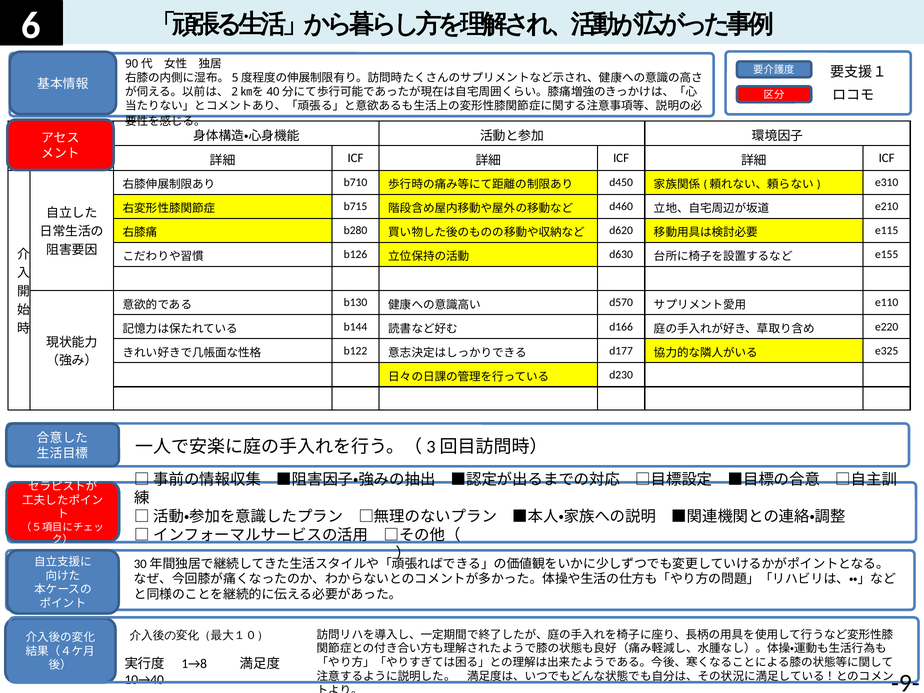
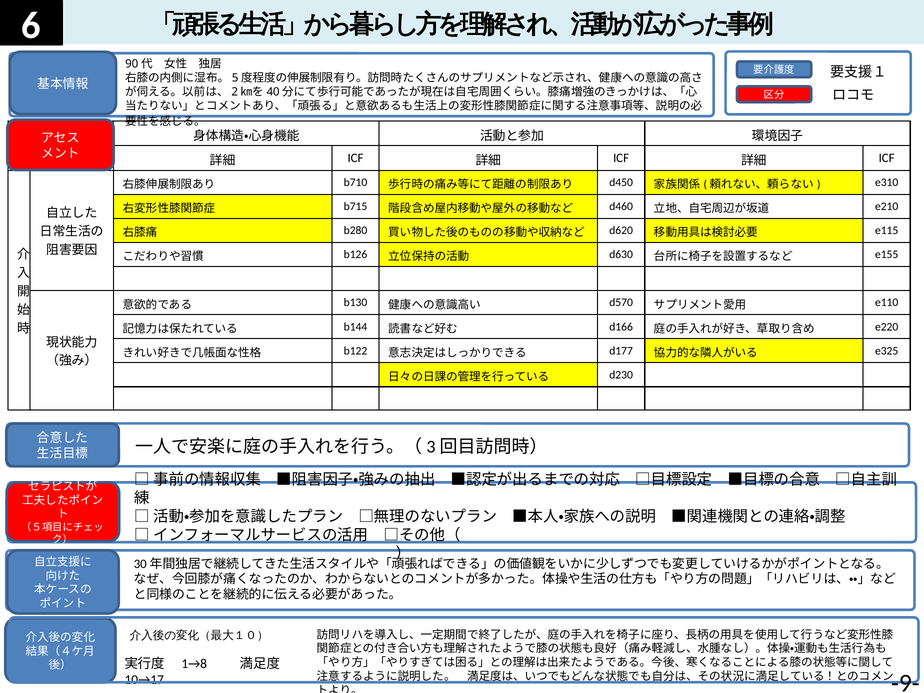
10→40: 10→40 -> 10→17 (144, 680)
